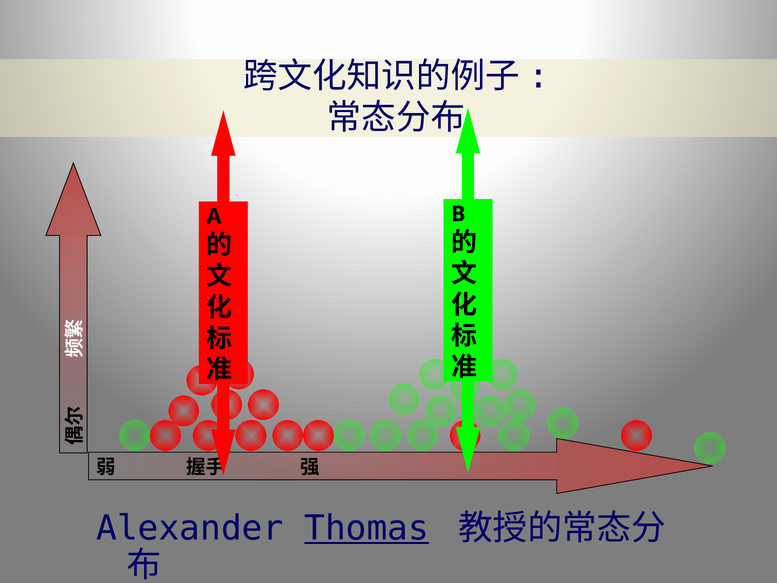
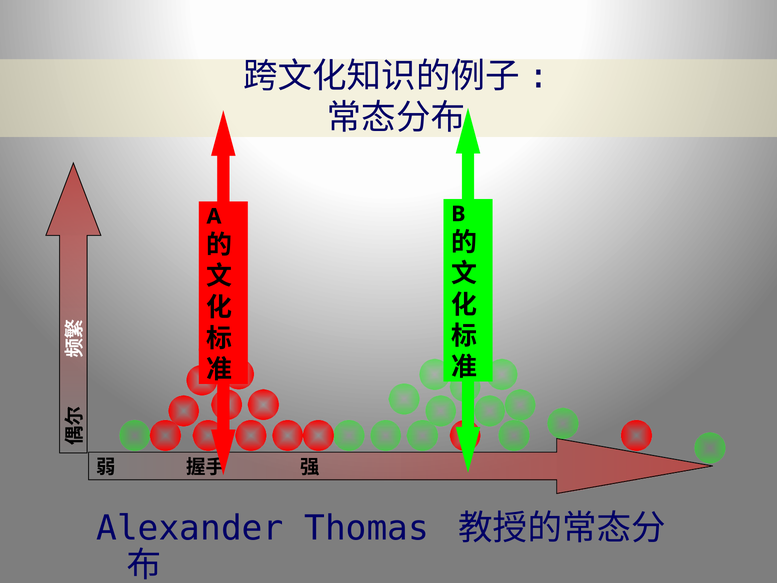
Thomas underline: present -> none (367, 528)
